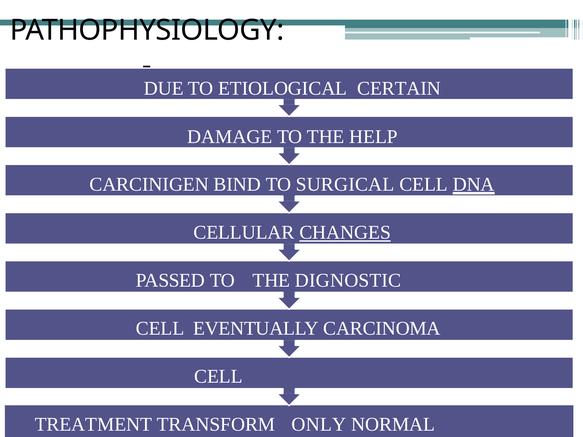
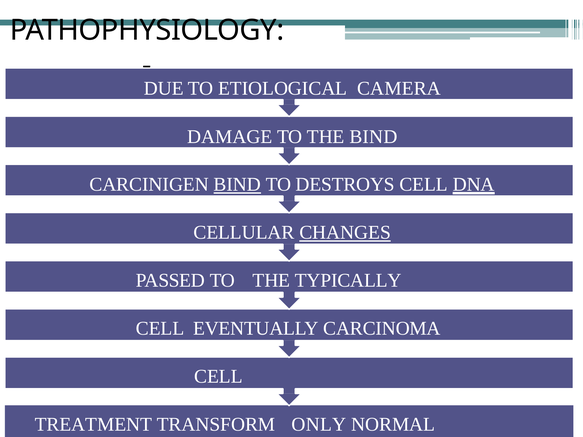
CERTAIN: CERTAIN -> CAMERA (399, 89)
THE HELP: HELP -> BIND (373, 137)
BIND underline: none -> present (237, 185)
SURGICAL: SURGICAL -> DESTROYS (345, 185)
DIGNOSTIC: DIGNOSTIC -> TYPICALLY (348, 281)
